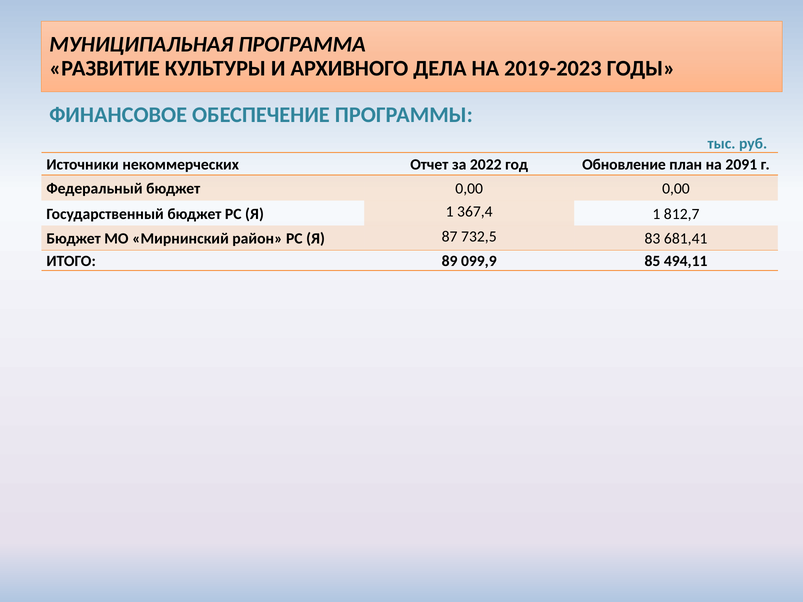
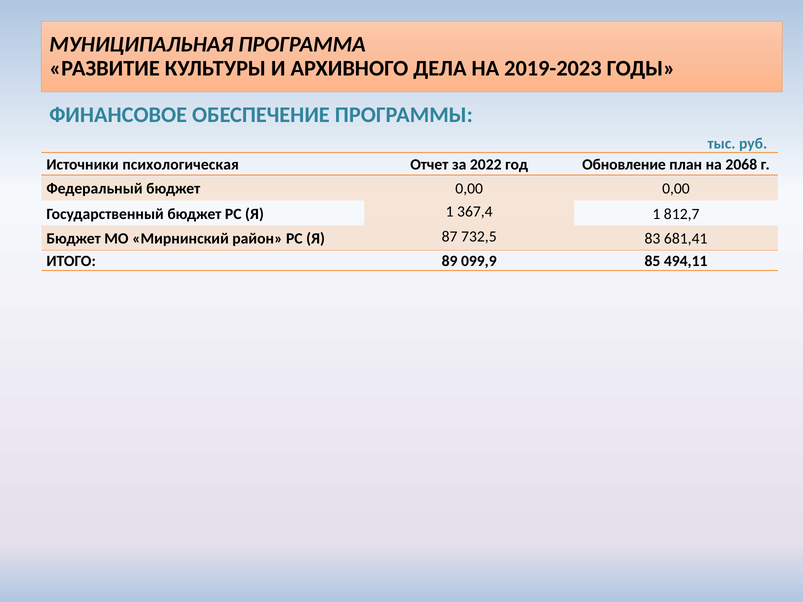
некоммерческих: некоммерческих -> психологическая (181, 165)
2091: 2091 -> 2068 (741, 165)
